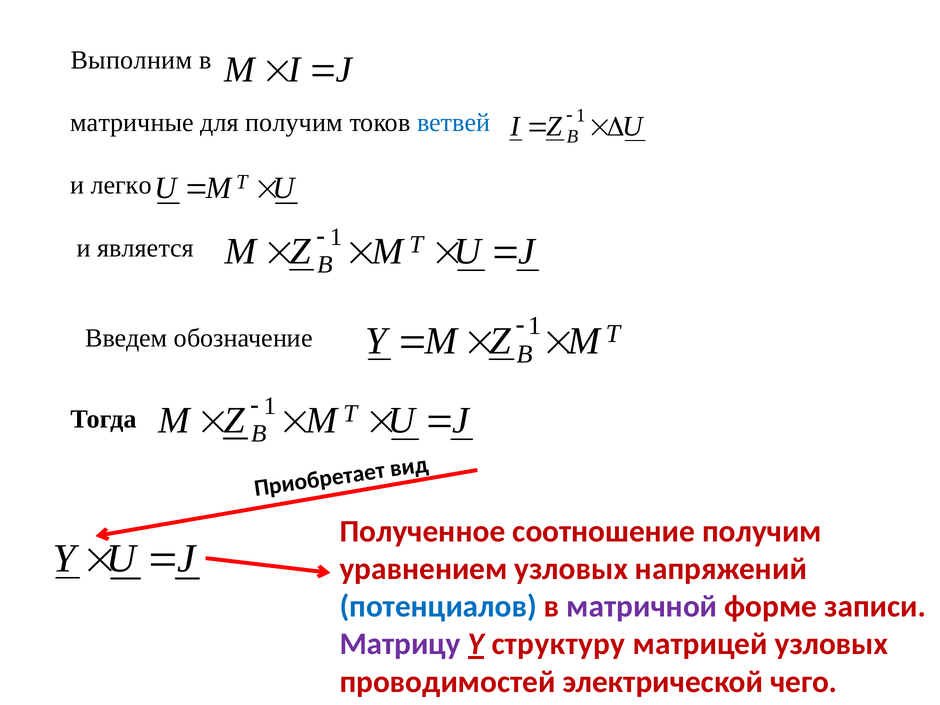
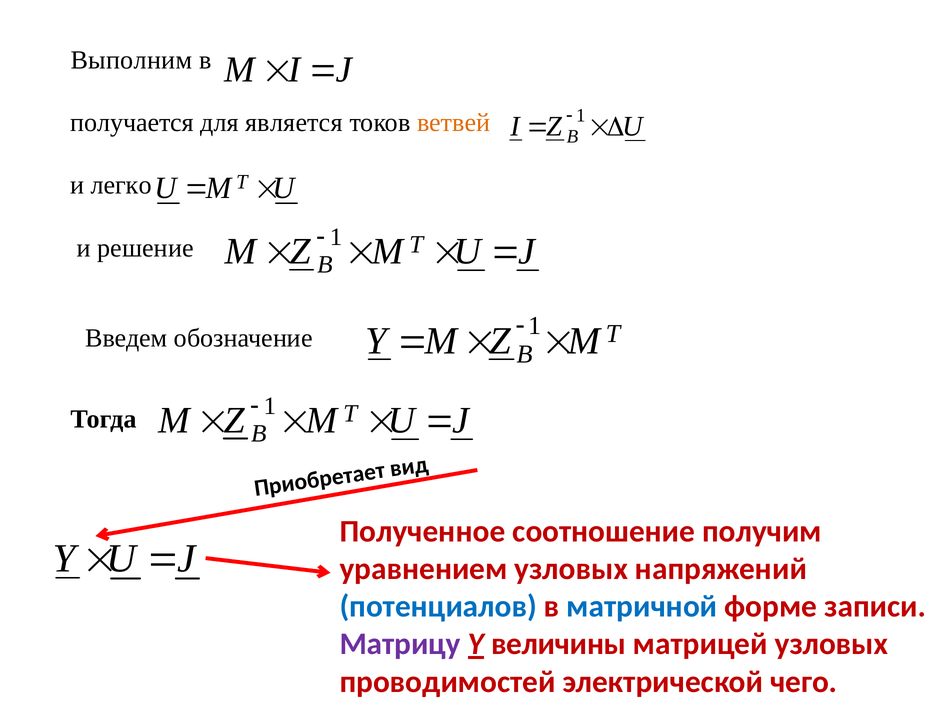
матричные: матричные -> получается (132, 123)
для получим: получим -> является (294, 123)
ветвей colour: blue -> orange (454, 123)
является: является -> решение (146, 248)
матричной colour: purple -> blue (642, 606)
структуру: структуру -> величины (559, 644)
